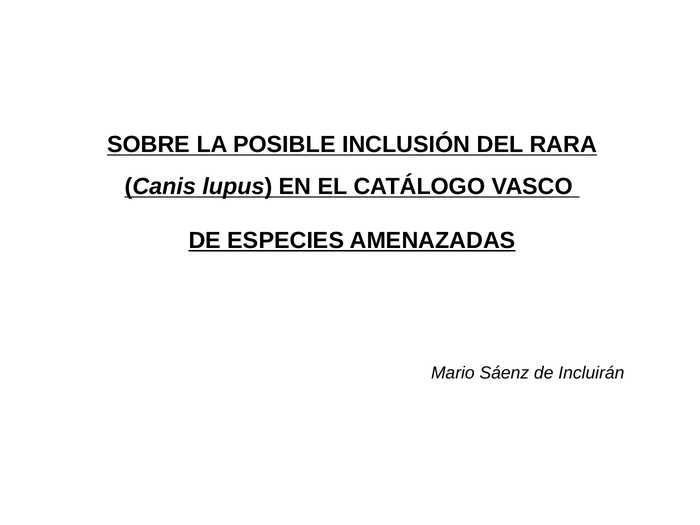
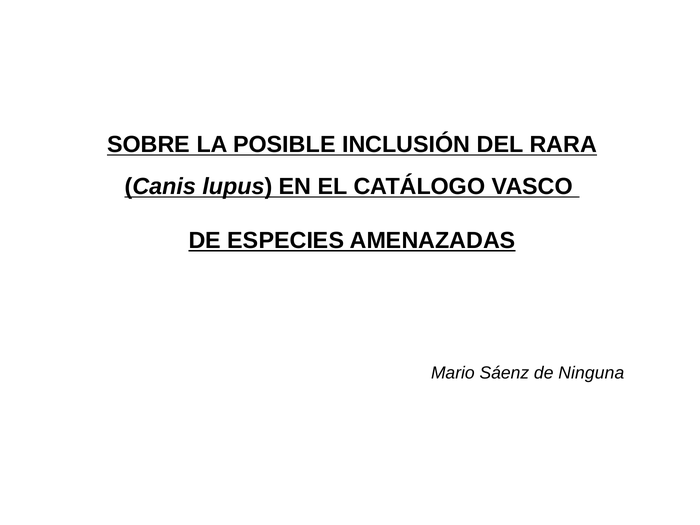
Incluirán: Incluirán -> Ninguna (591, 373)
